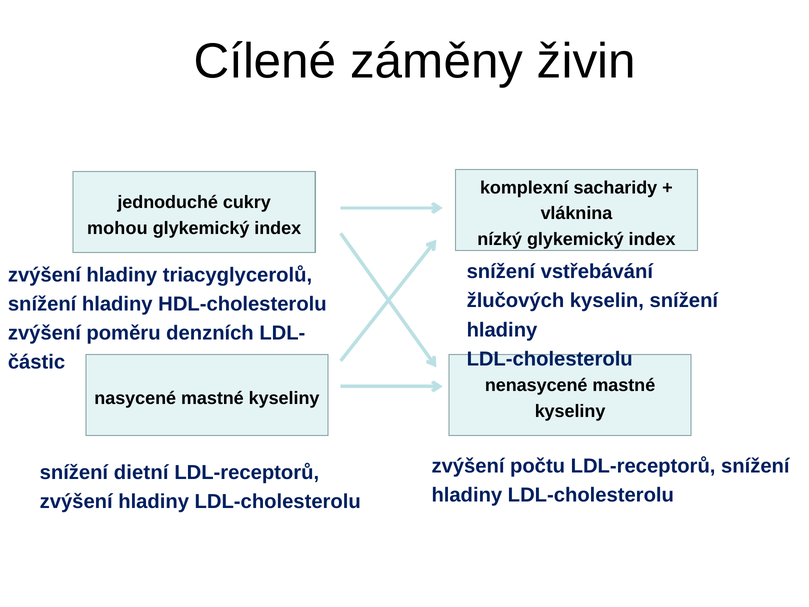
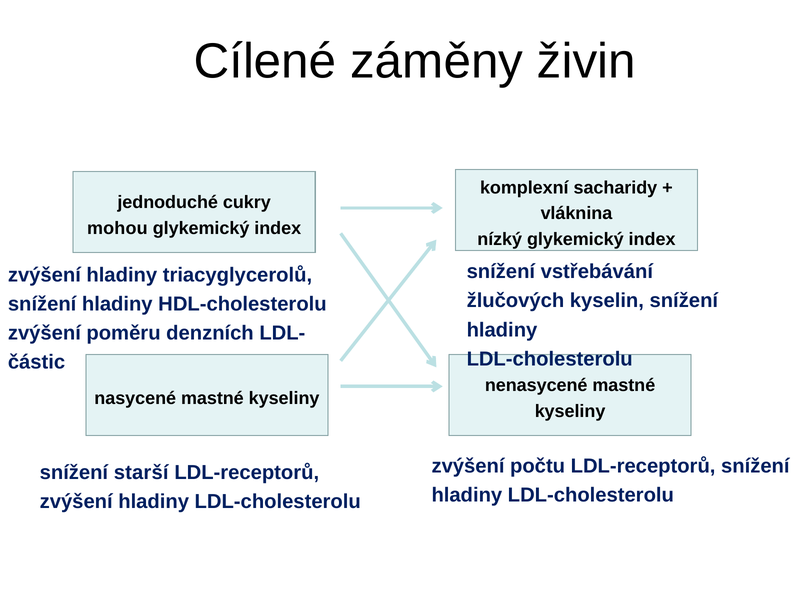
dietní: dietní -> starší (141, 472)
